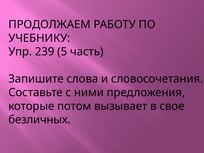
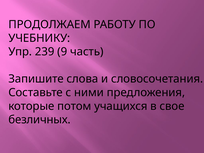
5: 5 -> 9 (62, 52)
вызывает: вызывает -> учащихся (121, 106)
